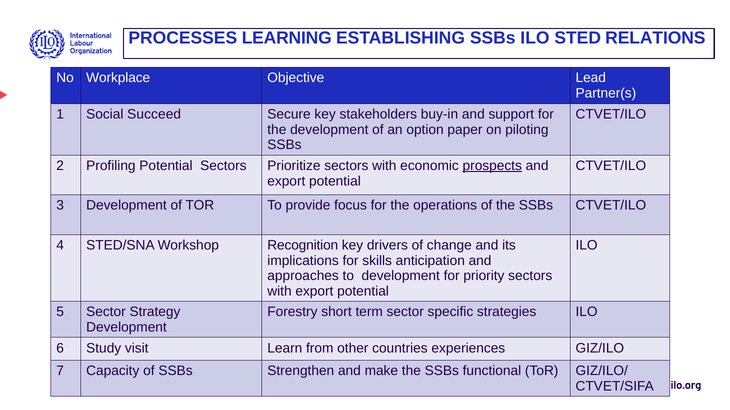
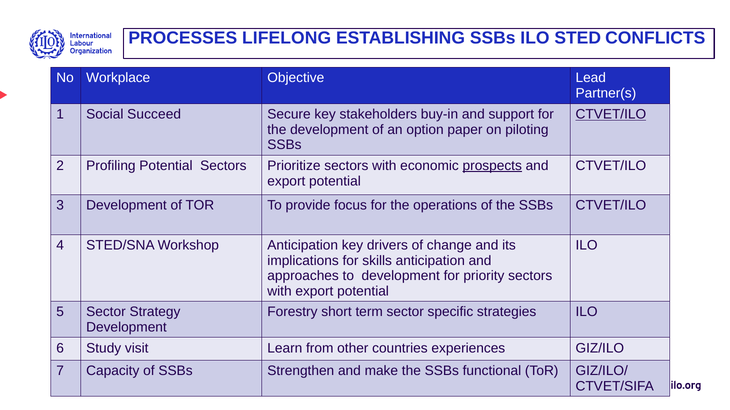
LEARNING: LEARNING -> LIFELONG (287, 38)
RELATIONS: RELATIONS -> CONFLICTS (655, 38)
CTVET/ILO underline: none -> present (611, 114)
Workshop Recognition: Recognition -> Anticipation (303, 246)
